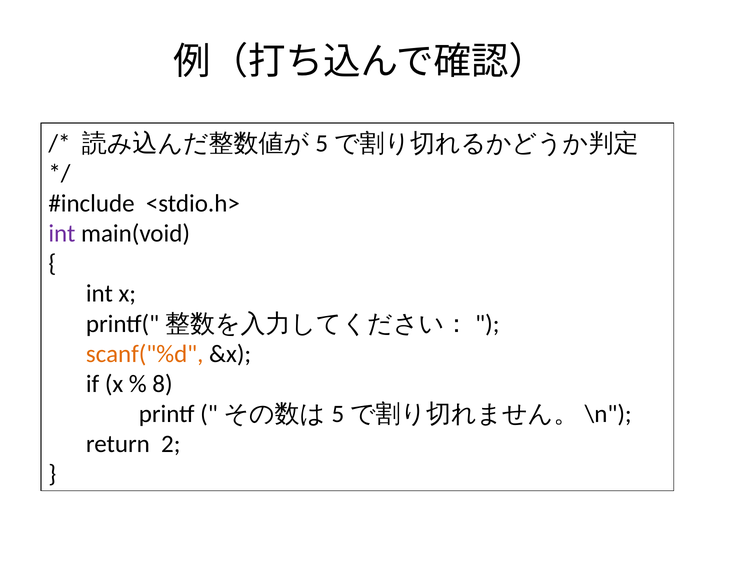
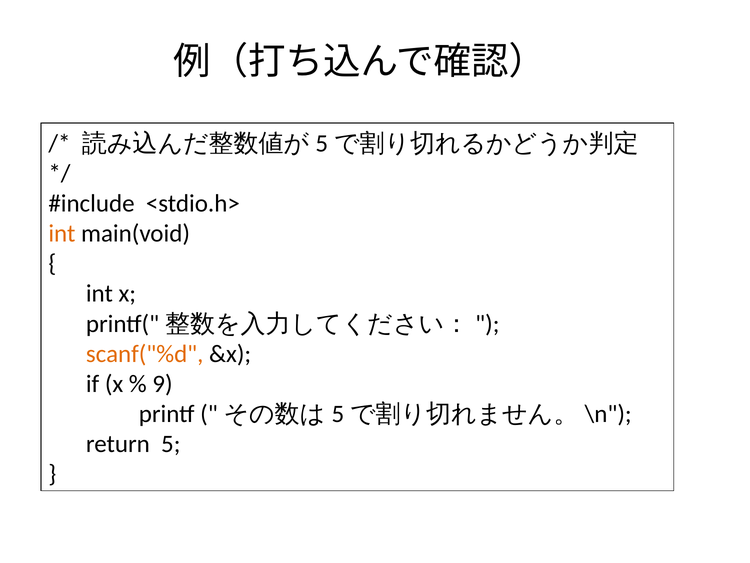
int colour: purple -> orange (62, 233)
8: 8 -> 9 (162, 383)
2: 2 -> 5 (171, 443)
